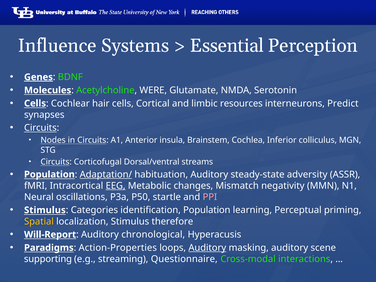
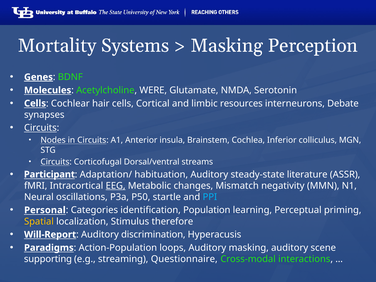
Influence: Influence -> Mortality (57, 46)
Essential: Essential -> Masking (227, 46)
Predict: Predict -> Debate (343, 103)
Population: Population -> Participant (49, 174)
Adaptation/ underline: present -> none (106, 174)
adversity: adversity -> literature (307, 174)
PPI colour: pink -> light blue (210, 197)
Stimulus: Stimulus -> Personal (45, 210)
chronological: chronological -> discrimination (153, 235)
Action-Properties: Action-Properties -> Action-Population (118, 248)
Auditory underline: present -> none (207, 248)
